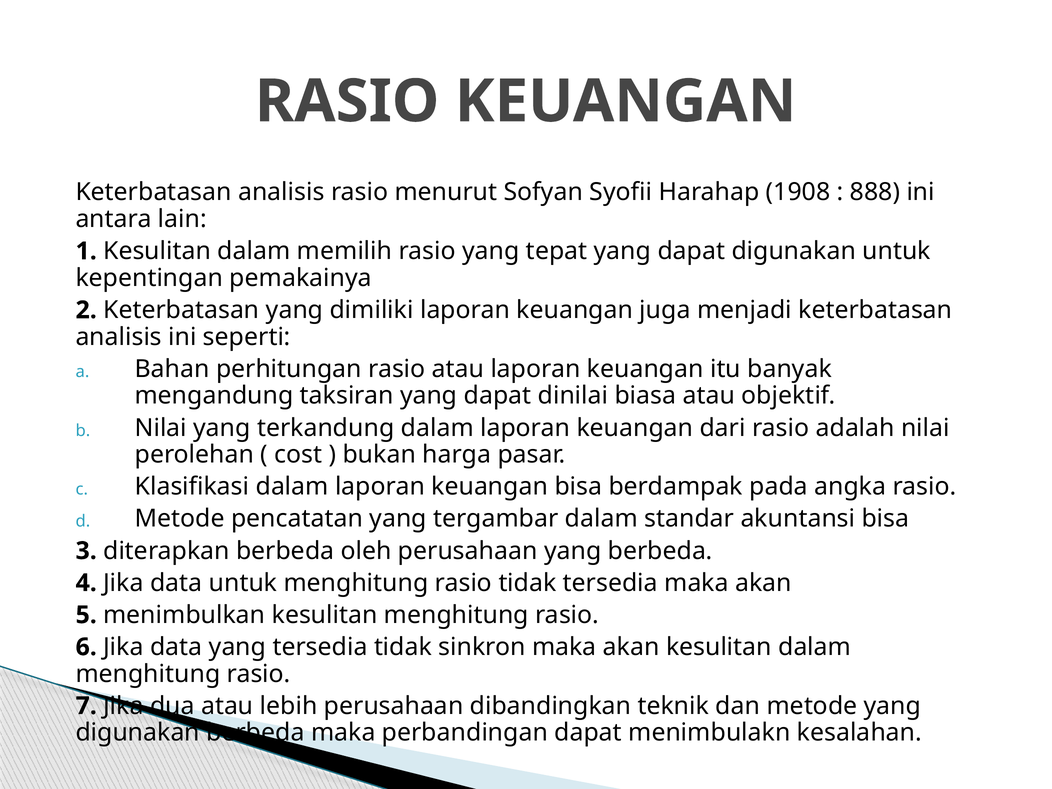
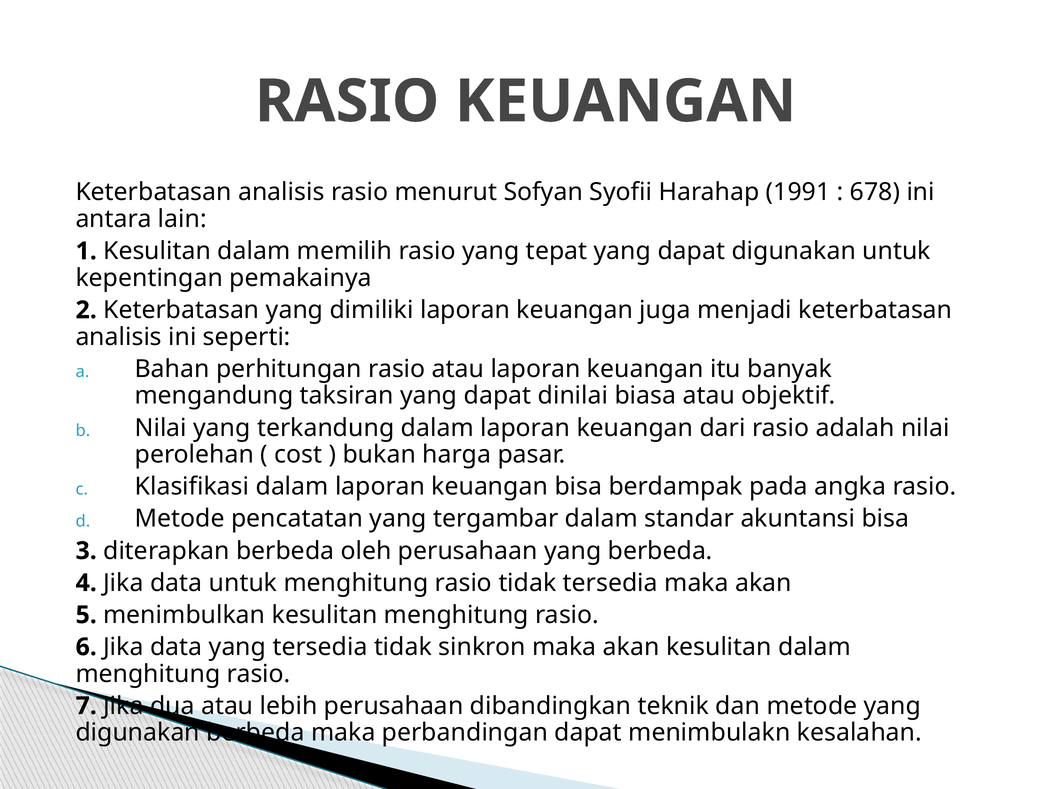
1908: 1908 -> 1991 (798, 192)
888: 888 -> 678 (875, 192)
